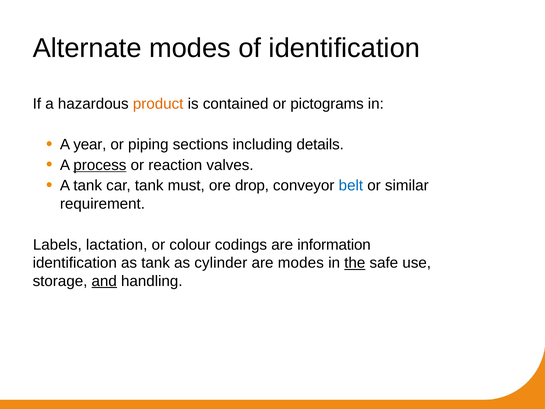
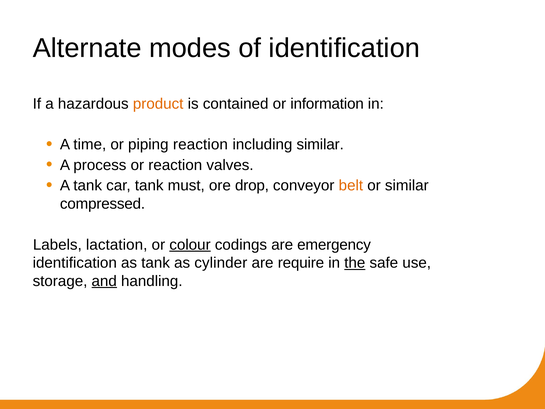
pictograms: pictograms -> information (327, 104)
year: year -> time (90, 145)
piping sections: sections -> reaction (200, 145)
including details: details -> similar (320, 145)
process underline: present -> none (100, 165)
belt colour: blue -> orange (351, 185)
requirement: requirement -> compressed (103, 204)
colour underline: none -> present (190, 245)
information: information -> emergency (334, 245)
are modes: modes -> require (301, 263)
